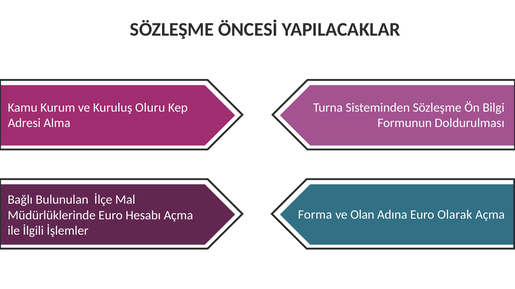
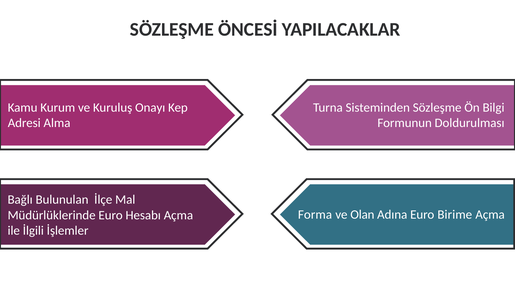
Oluru: Oluru -> Onayı (150, 108)
Olarak: Olarak -> Birime (455, 215)
